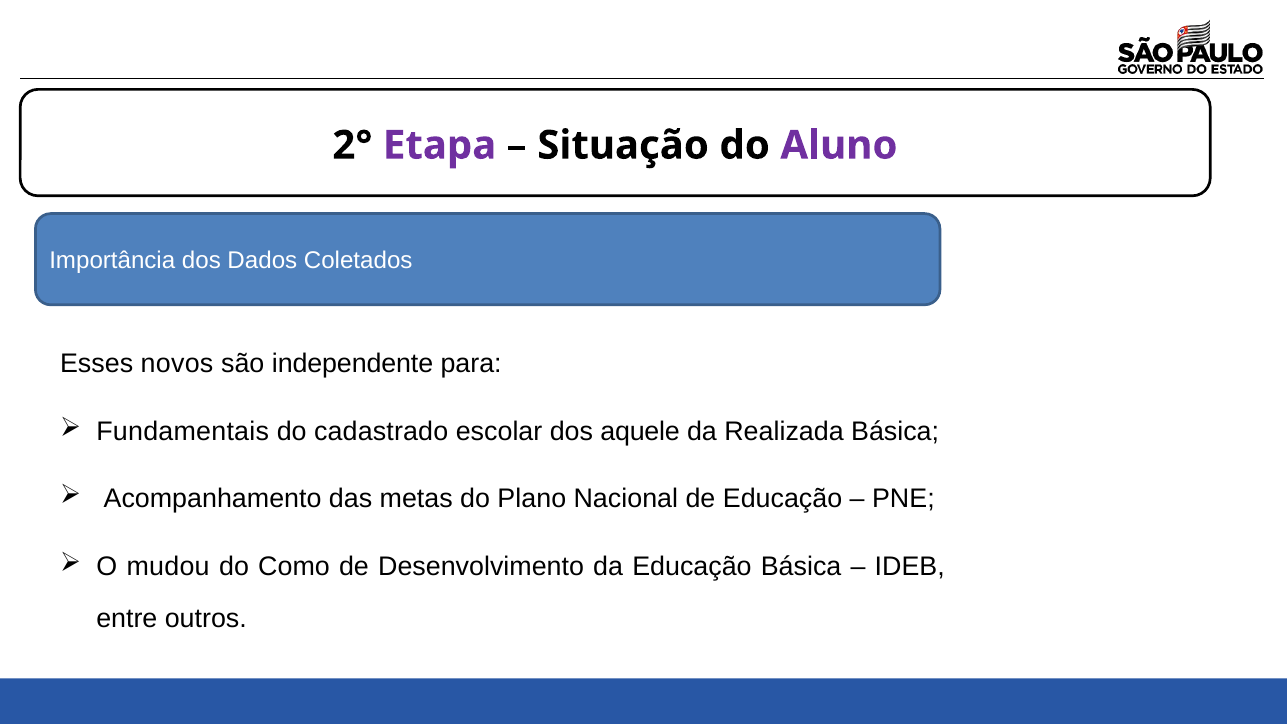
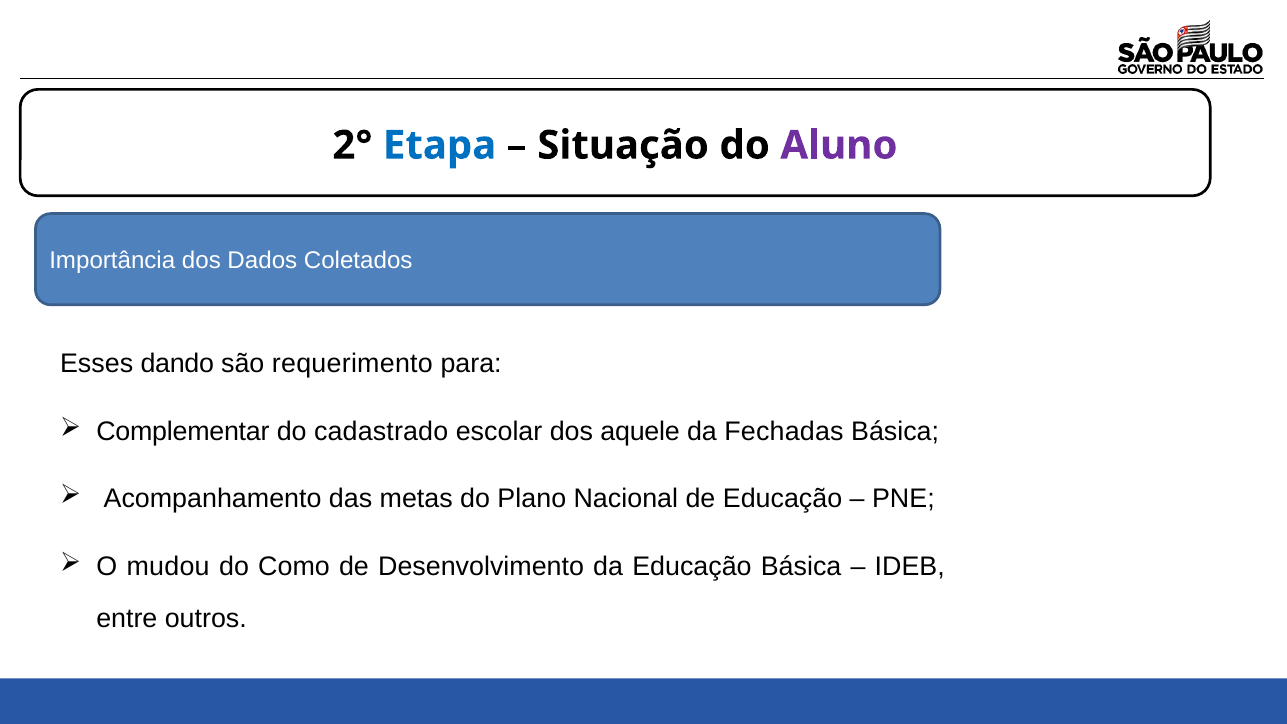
Etapa colour: purple -> blue (440, 145)
novos: novos -> dando (177, 364)
independente: independente -> requerimento (352, 364)
Fundamentais: Fundamentais -> Complementar (183, 431)
Realizada: Realizada -> Fechadas (784, 431)
